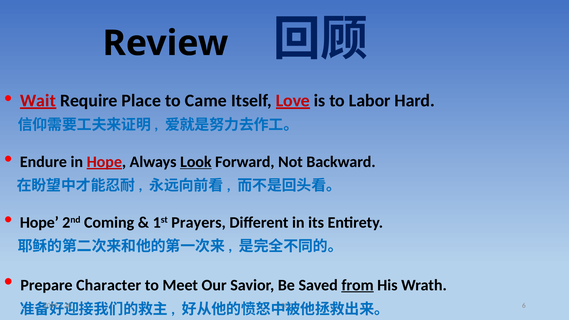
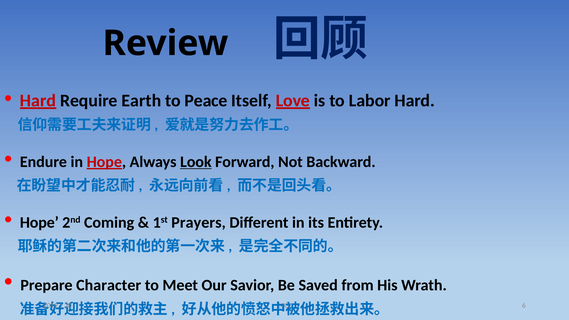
Wait: Wait -> Hard (38, 101)
Place: Place -> Earth (141, 101)
Came: Came -> Peace (206, 101)
from underline: present -> none (358, 285)
